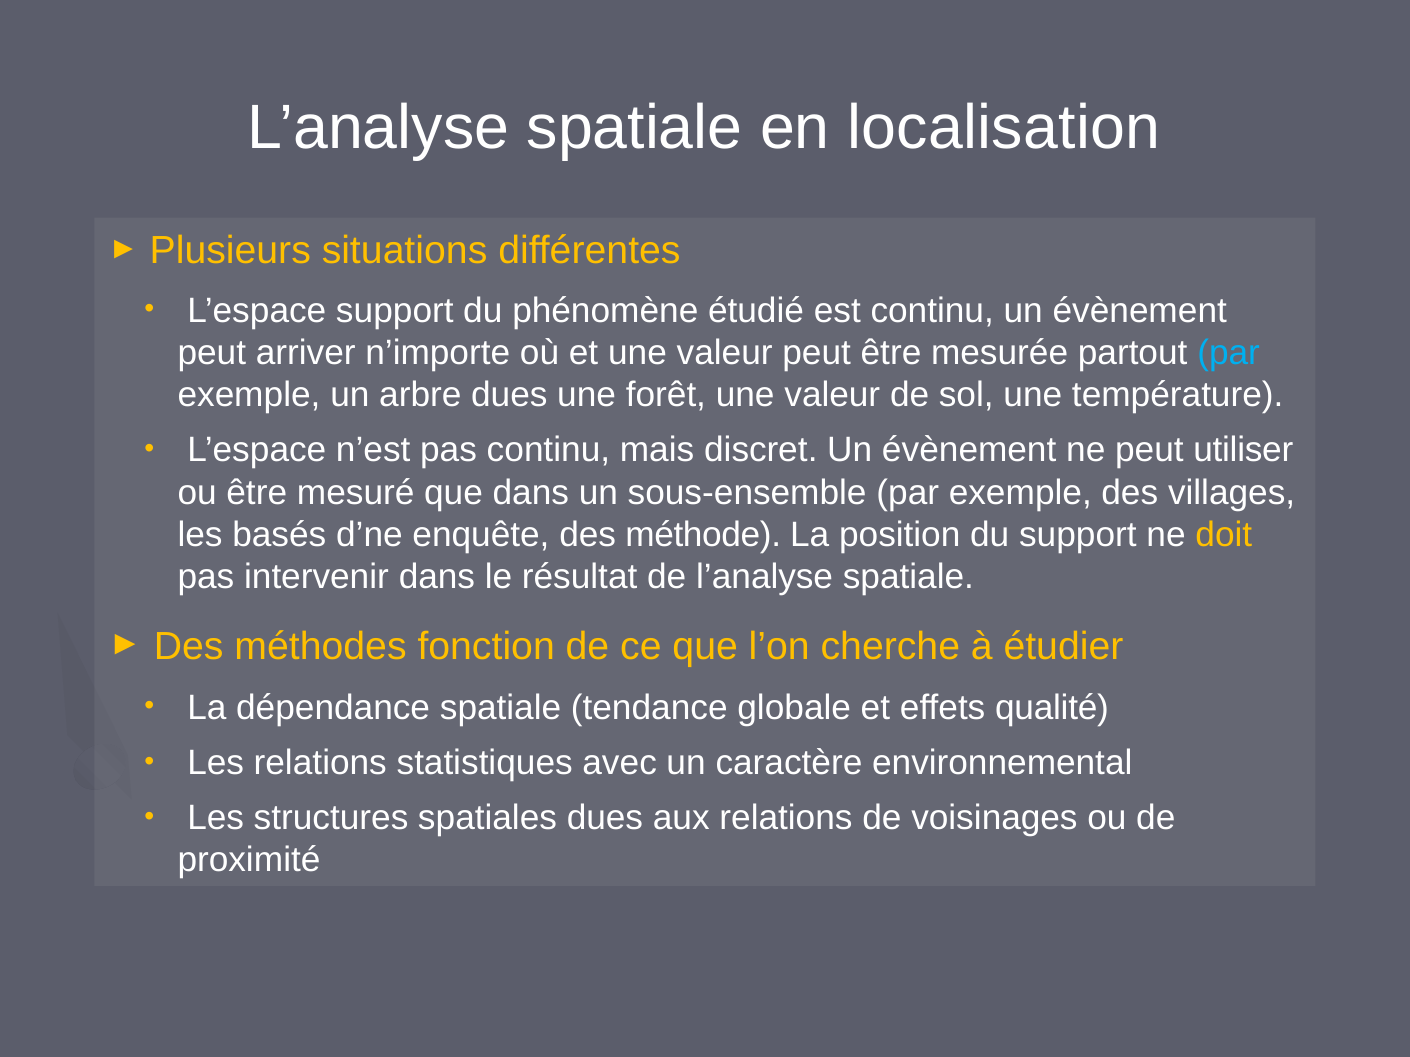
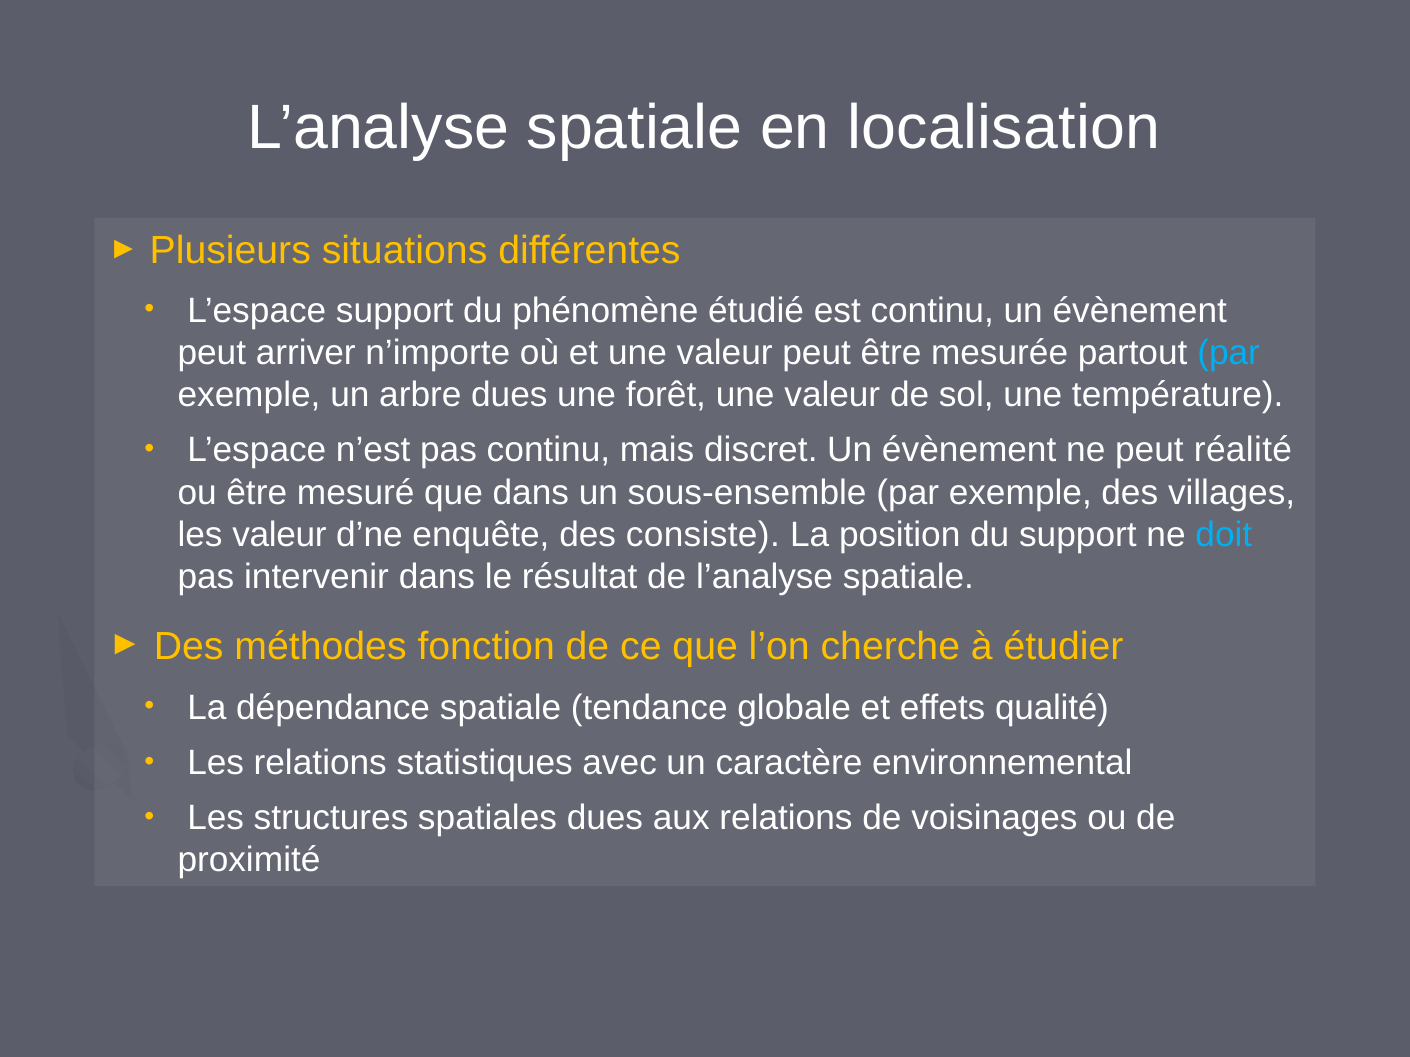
utiliser: utiliser -> réalité (1243, 451)
les basés: basés -> valeur (279, 535)
méthode: méthode -> consiste (703, 535)
doit colour: yellow -> light blue (1224, 535)
